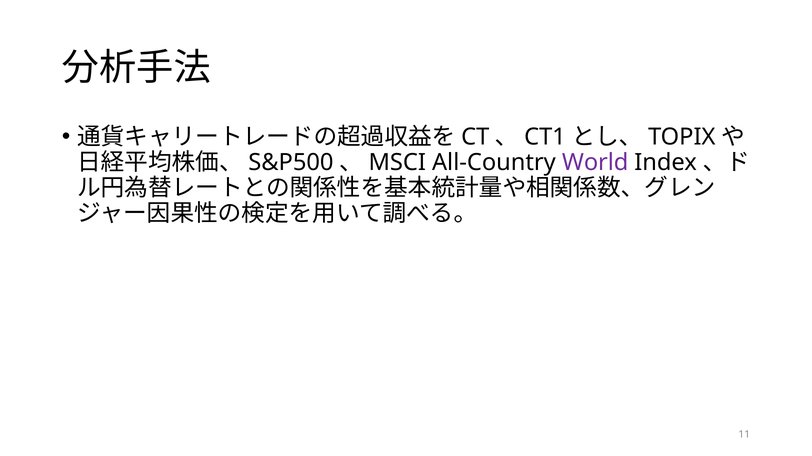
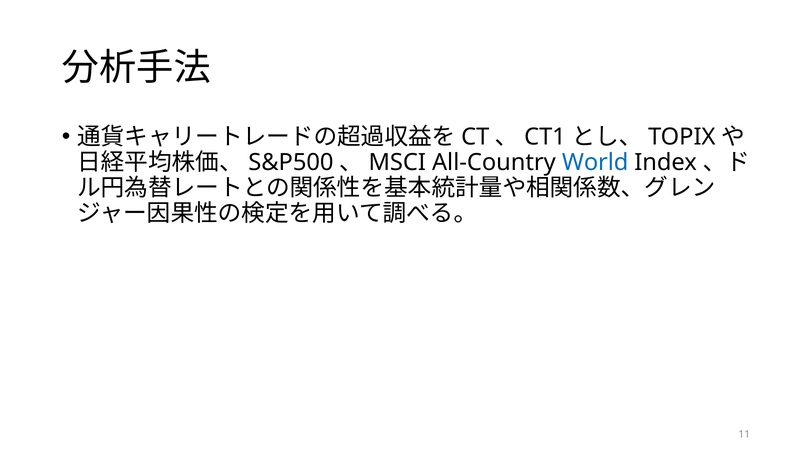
World colour: purple -> blue (595, 163)
